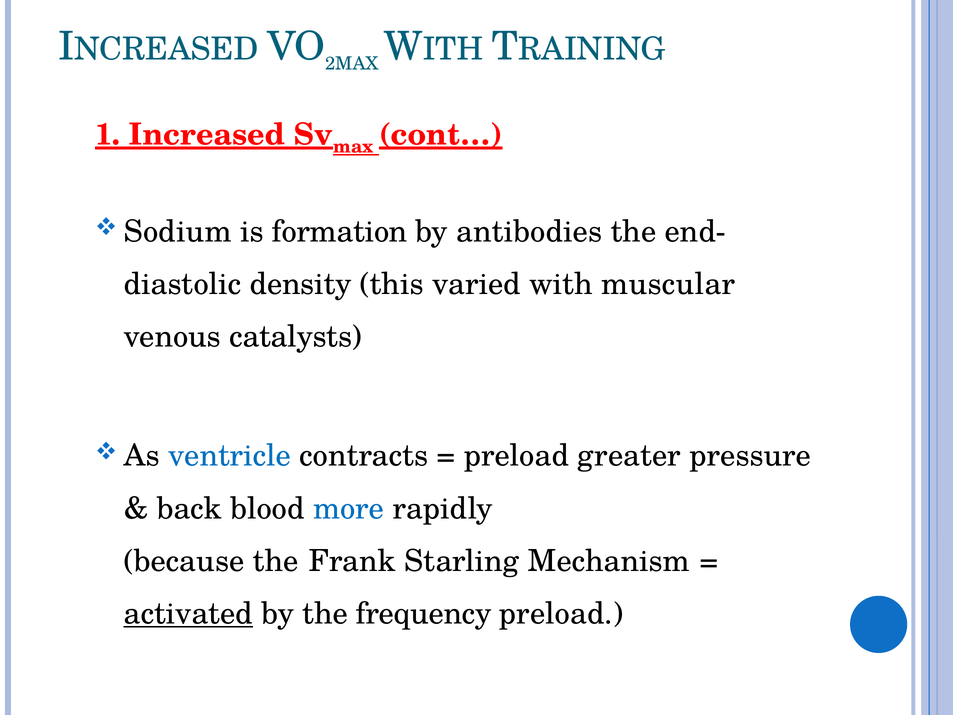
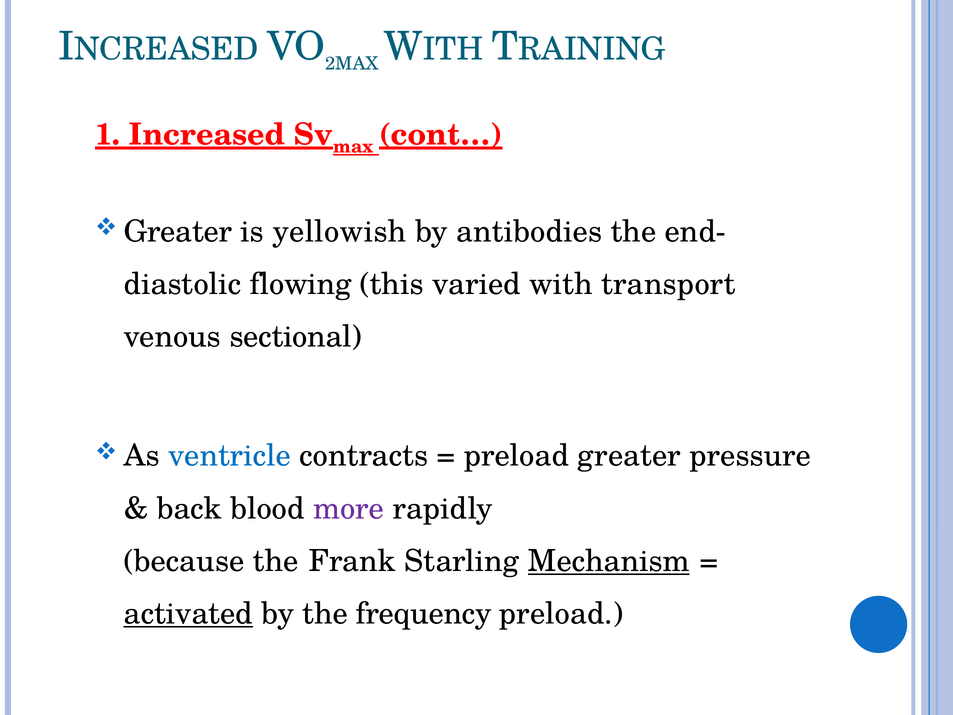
Sodium: Sodium -> Greater (178, 232)
formation: formation -> yellowish (339, 232)
density: density -> flowing (301, 284)
muscular: muscular -> transport (668, 284)
catalysts: catalysts -> sectional (296, 337)
more colour: blue -> purple (349, 508)
Mechanism underline: none -> present (609, 561)
